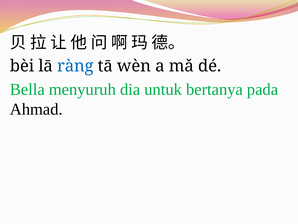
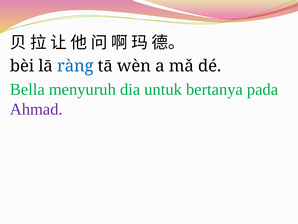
Ahmad colour: black -> purple (36, 109)
